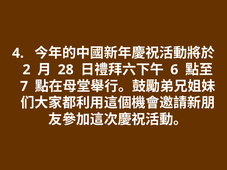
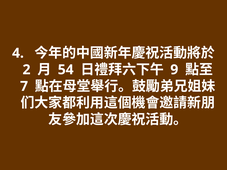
28: 28 -> 54 (66, 70)
6: 6 -> 9 (174, 70)
